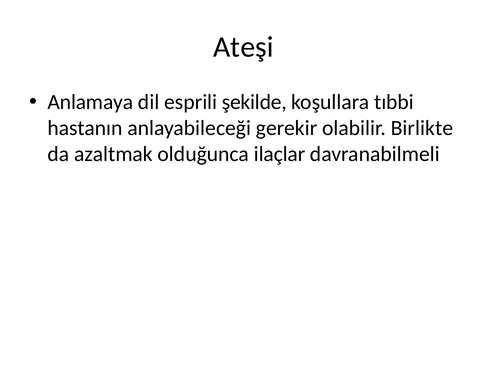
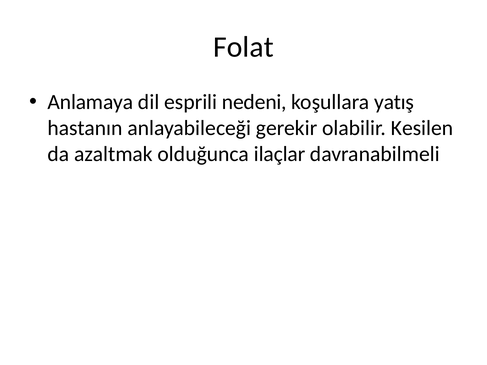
Ateşi: Ateşi -> Folat (243, 47)
şekilde: şekilde -> nedeni (254, 102)
tıbbi: tıbbi -> yatış (394, 102)
Birlikte: Birlikte -> Kesilen (422, 128)
